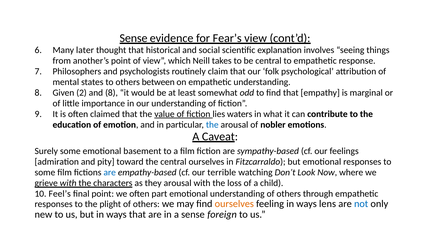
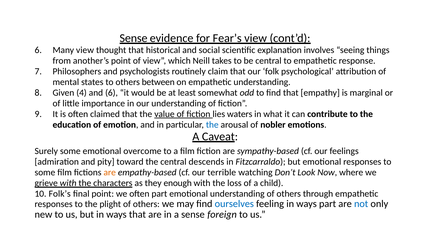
Many later: later -> view (85, 50)
2: 2 -> 4 (82, 93)
and 8: 8 -> 6 (112, 93)
basement: basement -> overcome (142, 152)
central ourselves: ourselves -> descends (206, 162)
are colour: blue -> orange (110, 173)
they arousal: arousal -> enough (178, 184)
Feel’s: Feel’s -> Folk’s (60, 194)
ourselves colour: orange -> blue (234, 204)
ways lens: lens -> part (328, 204)
